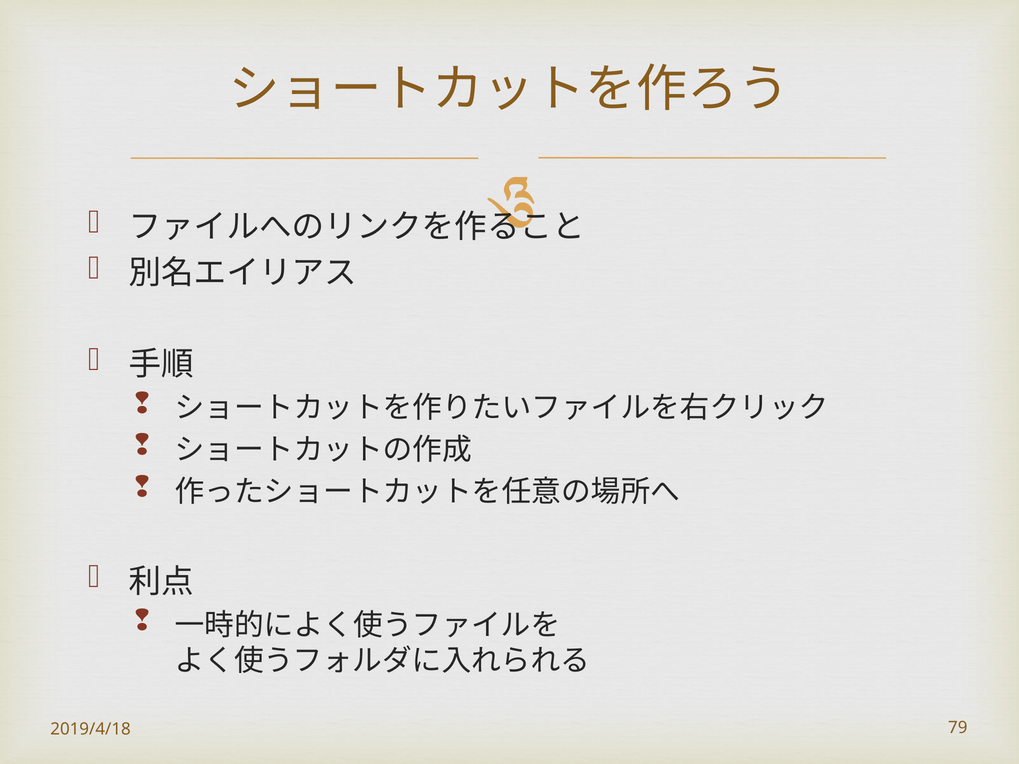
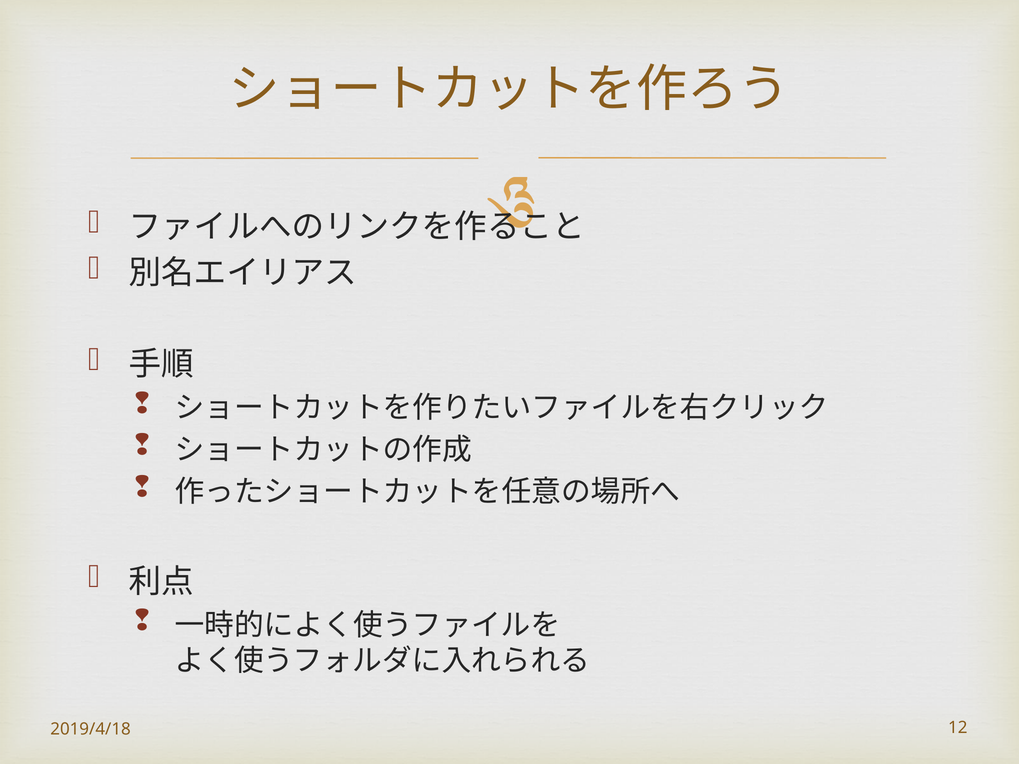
79: 79 -> 12 (958, 728)
